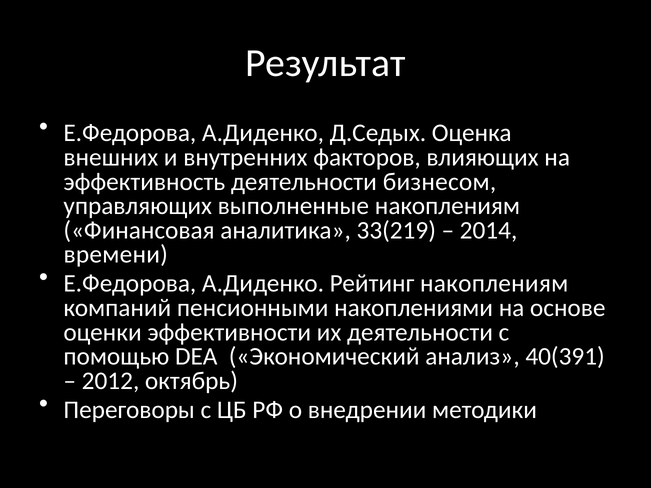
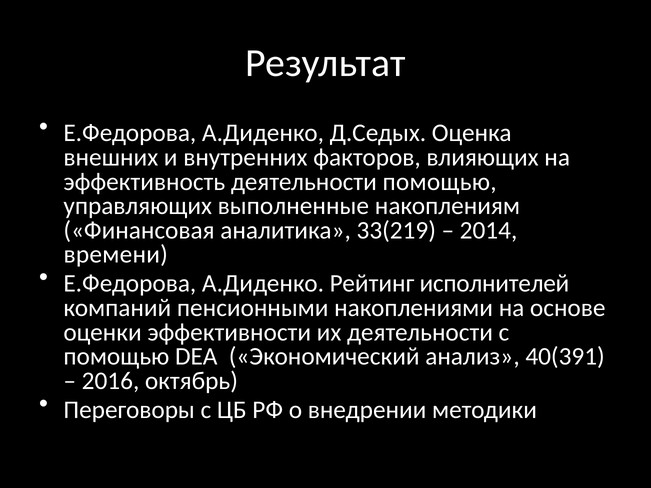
деятельности бизнесом: бизнесом -> помощью (440, 182)
Рейтинг накоплениям: накоплениям -> исполнителей (494, 284)
2012: 2012 -> 2016 (111, 381)
